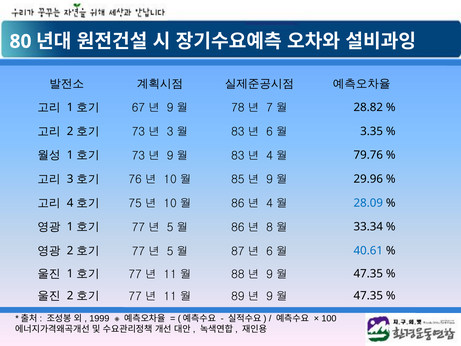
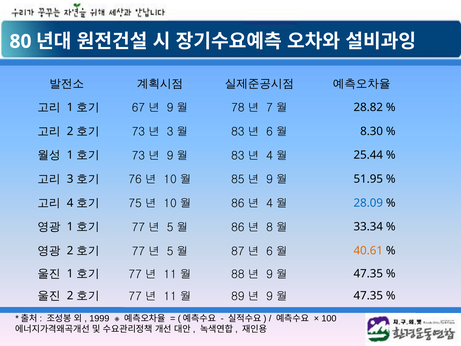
3.35: 3.35 -> 8.30 (372, 131)
79.76: 79.76 -> 25.44 (368, 155)
29.96: 29.96 -> 51.95 (368, 179)
40.61 colour: blue -> orange (368, 251)
